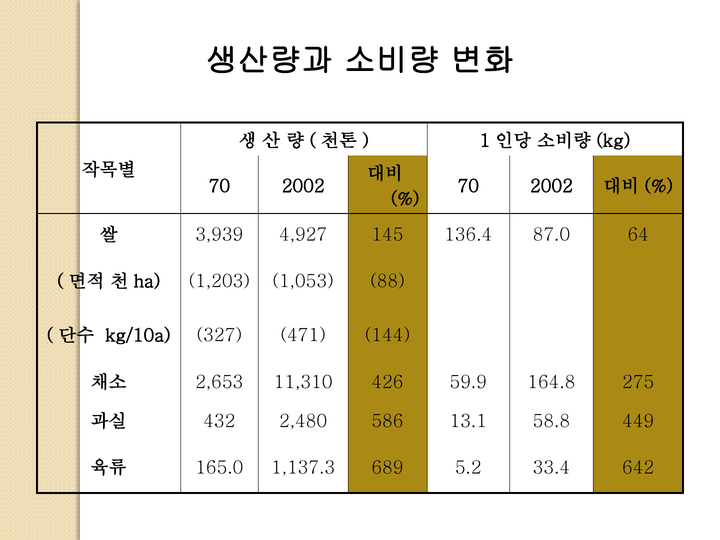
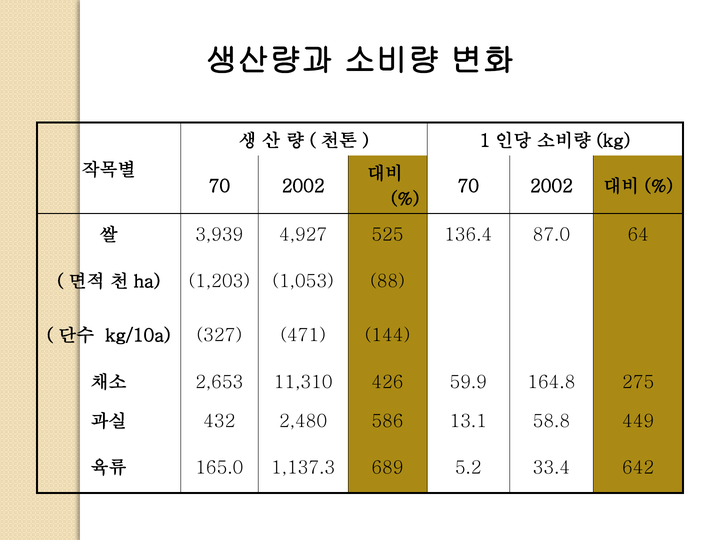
145: 145 -> 525 (387, 235)
